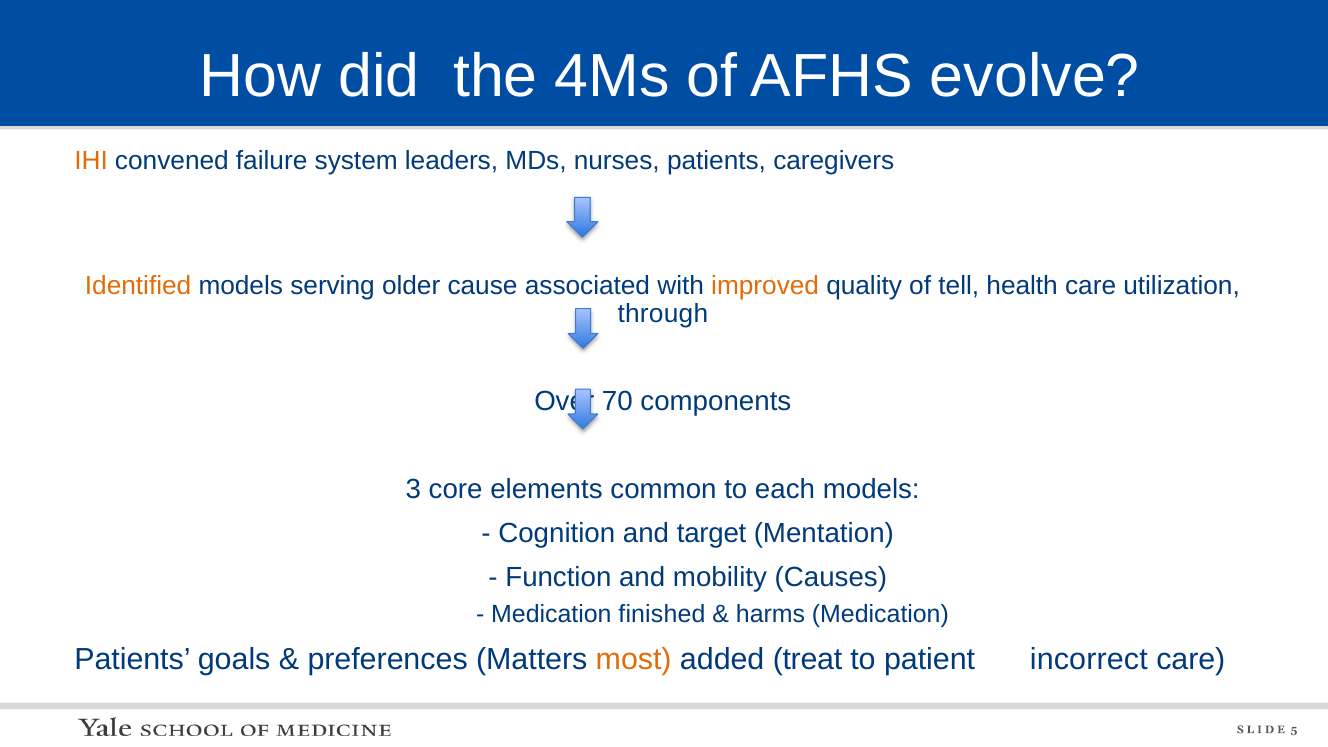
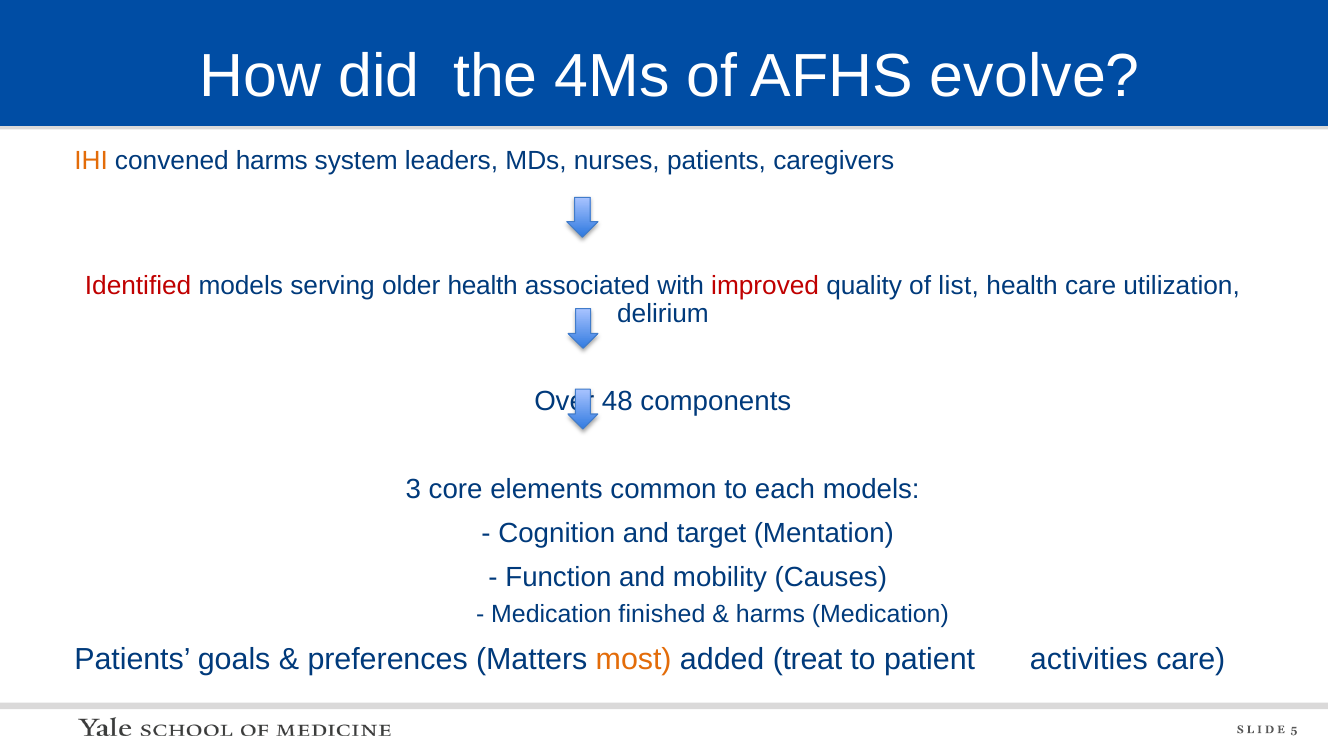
convened failure: failure -> harms (272, 161)
Identified colour: orange -> red (138, 286)
older cause: cause -> health (483, 286)
improved colour: orange -> red (765, 286)
tell: tell -> list (959, 286)
through: through -> delirium (663, 314)
70: 70 -> 48 (617, 401)
incorrect: incorrect -> activities (1089, 659)
